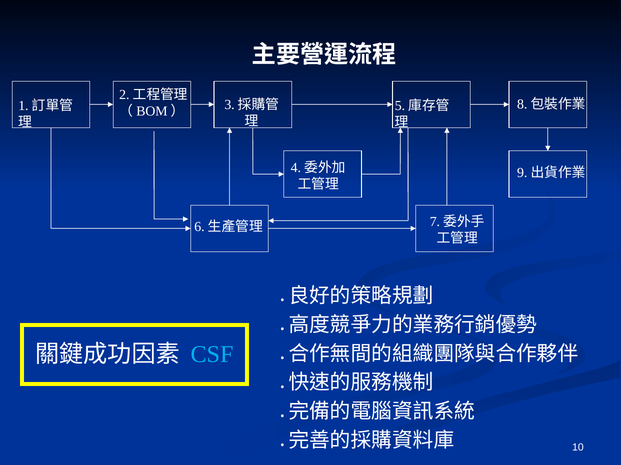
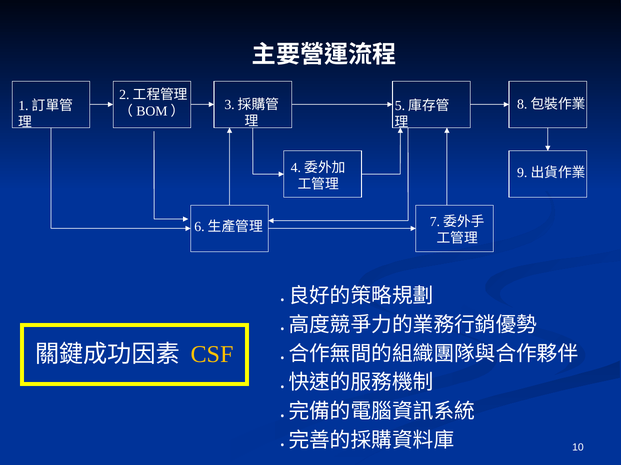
CSF colour: light blue -> yellow (212, 355)
